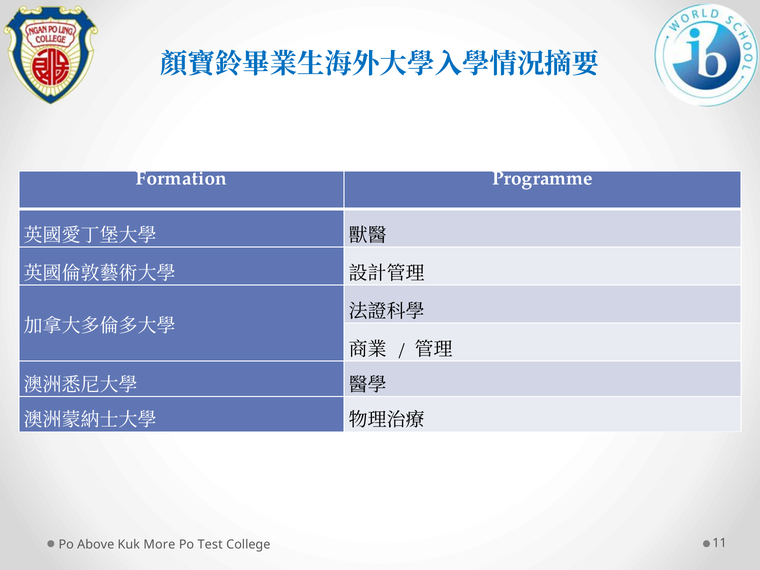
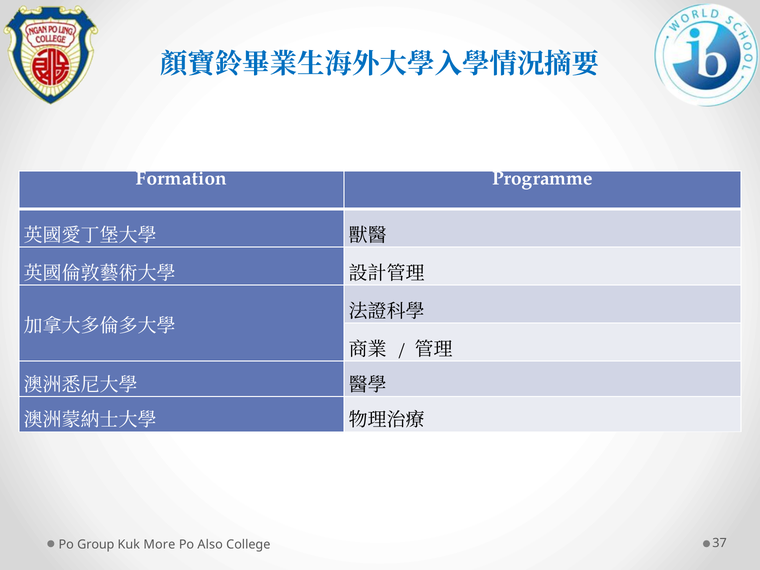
Above: Above -> Group (96, 544)
Test: Test -> Also (210, 544)
11: 11 -> 37 (720, 543)
